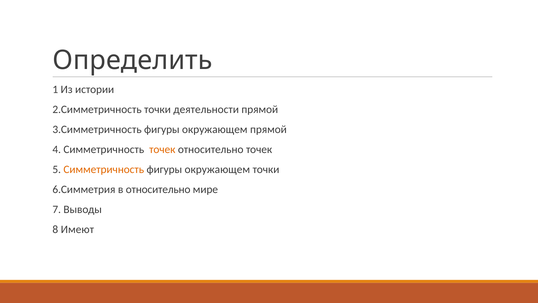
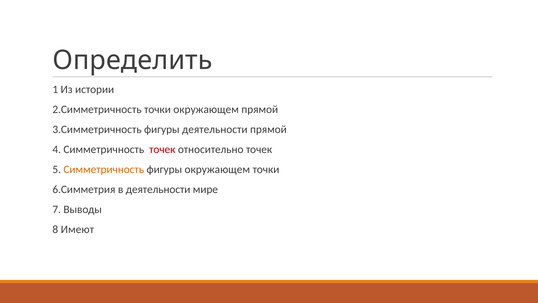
точки деятельности: деятельности -> окружающем (206, 109)
3.Симметричность фигуры окружающем: окружающем -> деятельности (215, 129)
точек colour: orange -> red (162, 149)
в относительно: относительно -> деятельности (158, 189)
